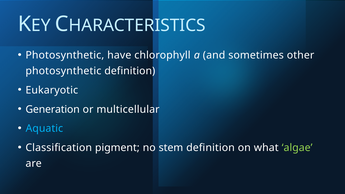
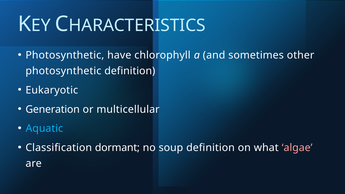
pigment: pigment -> dormant (117, 148)
stem: stem -> soup (171, 148)
algae colour: light green -> pink (297, 148)
